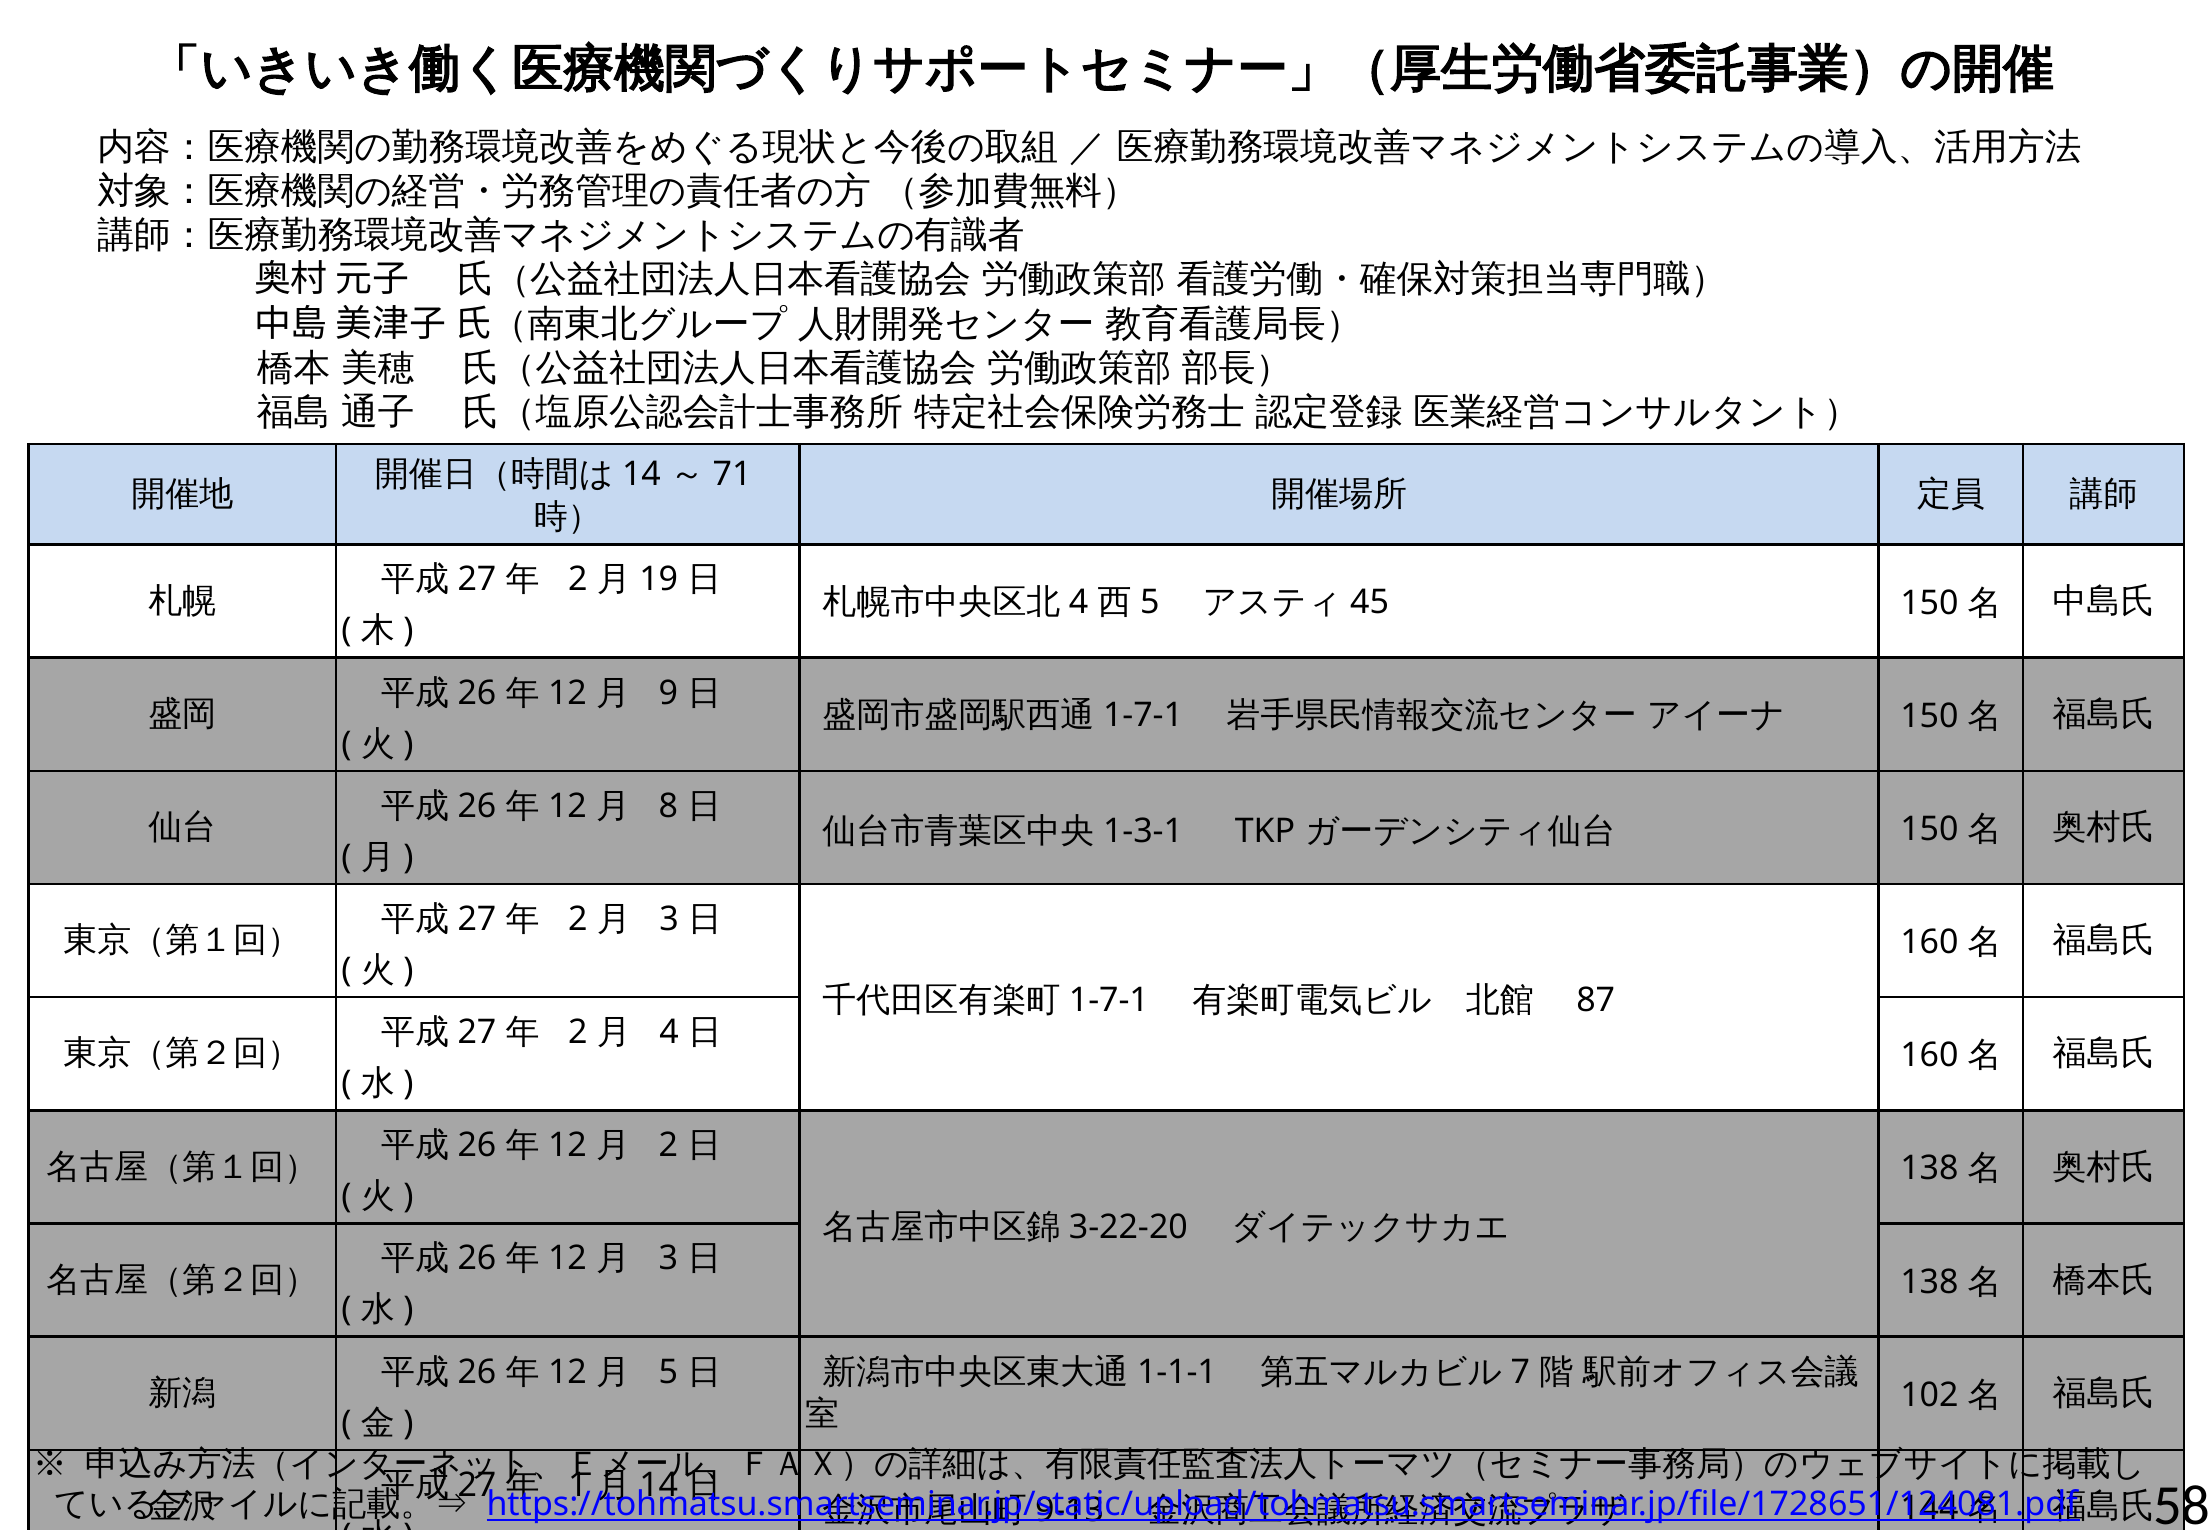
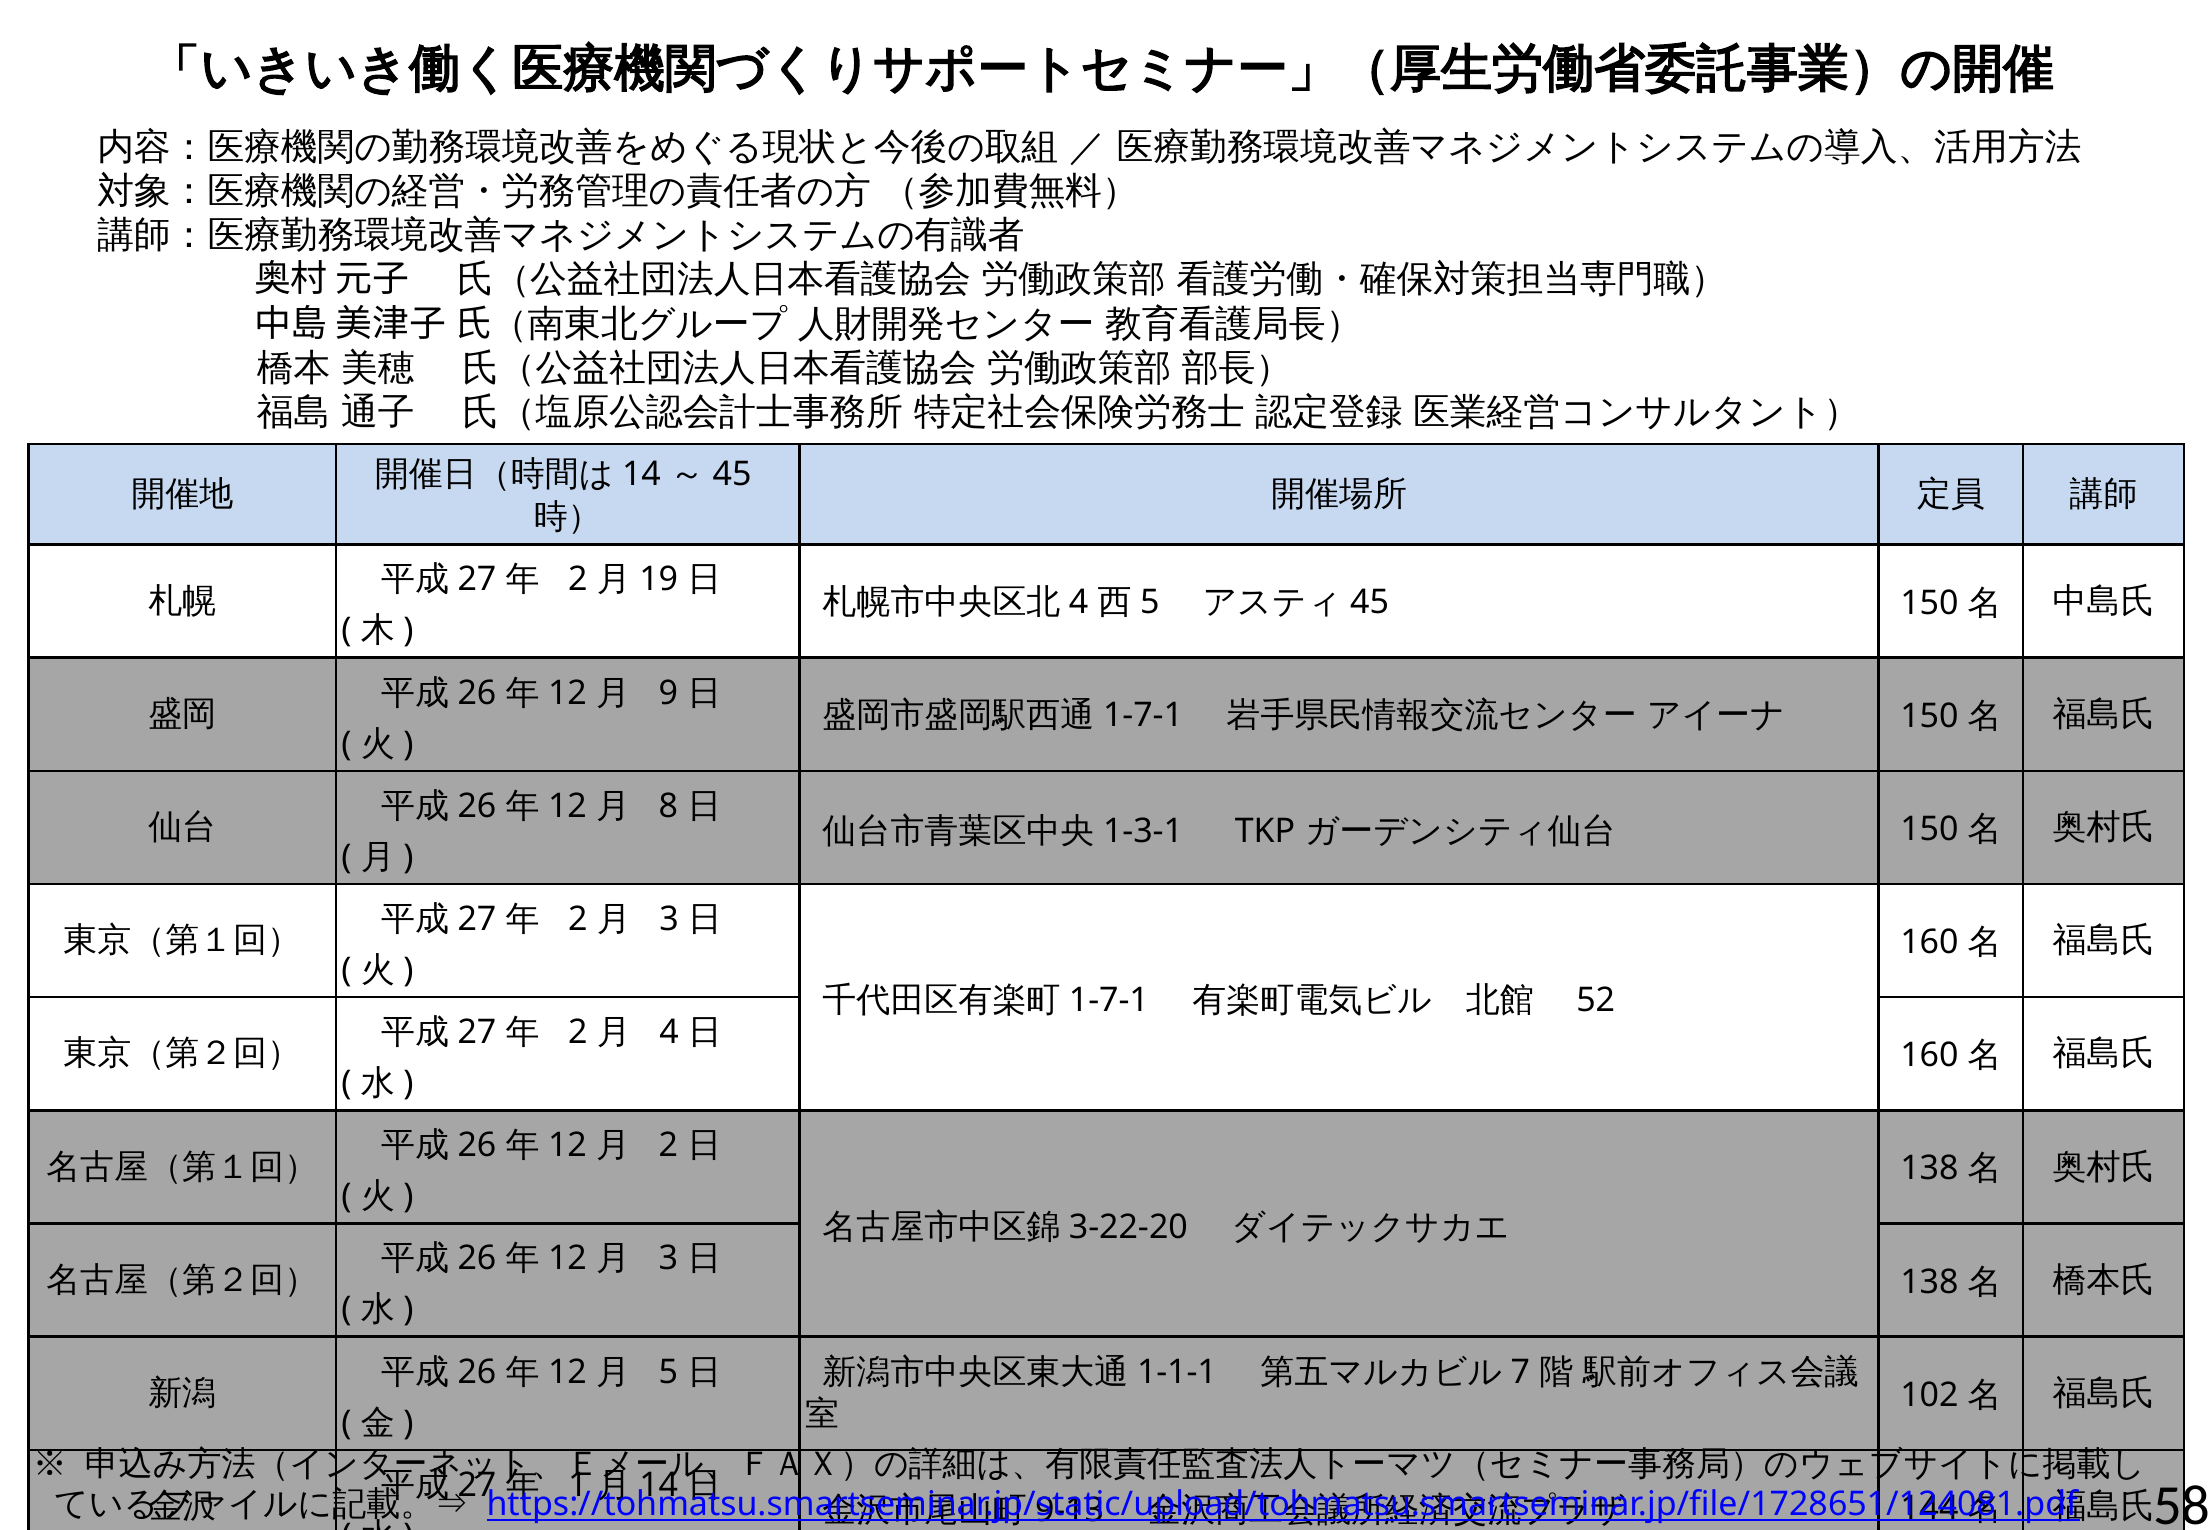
71: 71 -> 45 (732, 475)
87: 87 -> 52 (1596, 1001)
